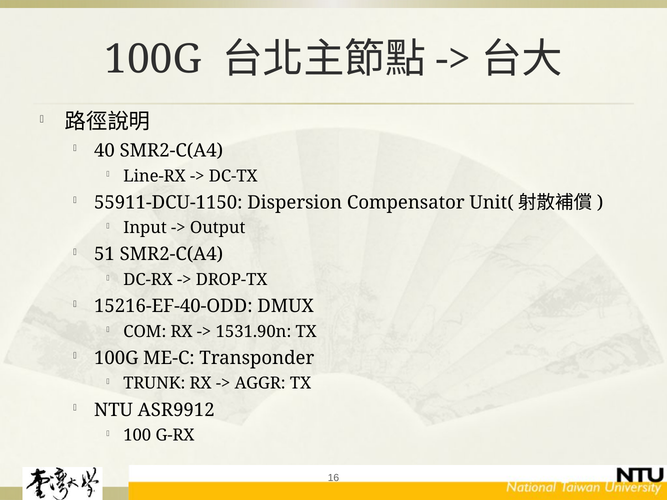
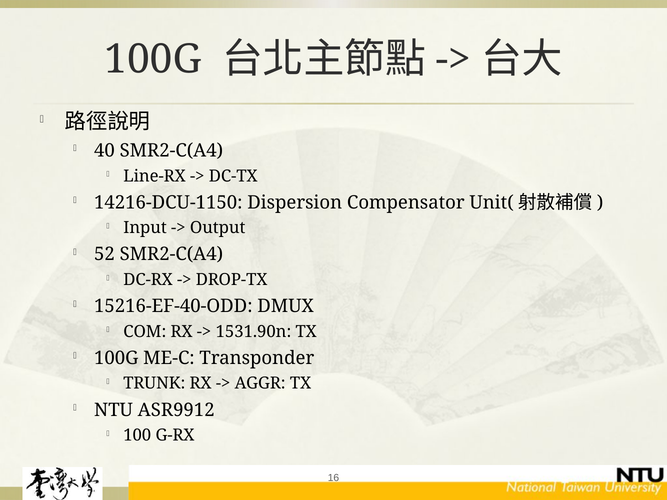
55911-DCU-1150: 55911-DCU-1150 -> 14216-DCU-1150 (168, 203)
51: 51 -> 52 (104, 254)
